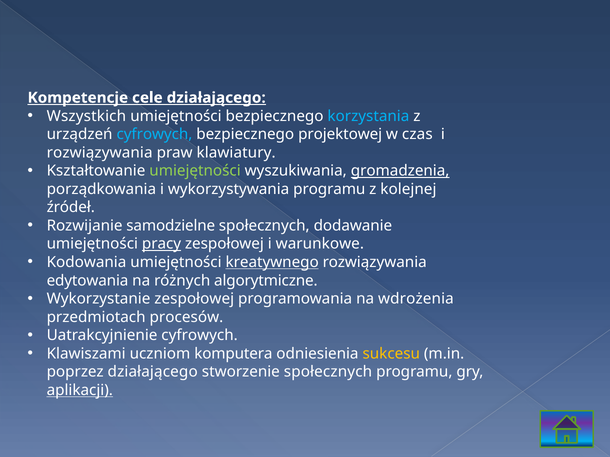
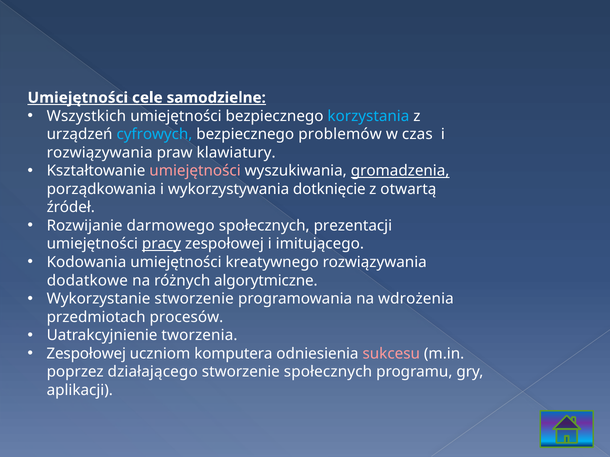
Kompetencje: Kompetencje -> Umiejętności (78, 98)
cele działającego: działającego -> samodzielne (216, 98)
projektowej: projektowej -> problemów (340, 134)
umiejętności colour: light green -> pink (195, 171)
wykorzystywania programu: programu -> dotknięcie (329, 189)
kolejnej: kolejnej -> otwartą (408, 189)
samodzielne: samodzielne -> darmowego (171, 226)
dodawanie: dodawanie -> prezentacji (353, 226)
warunkowe: warunkowe -> imitującego (320, 244)
kreatywnego underline: present -> none (272, 263)
edytowania: edytowania -> dodatkowe (87, 281)
Wykorzystanie zespołowej: zespołowej -> stworzenie (194, 299)
Uatrakcyjnienie cyfrowych: cyfrowych -> tworzenia (199, 336)
Klawiszami: Klawiszami -> Zespołowej (86, 354)
sukcesu colour: yellow -> pink (391, 354)
aplikacji underline: present -> none (80, 391)
